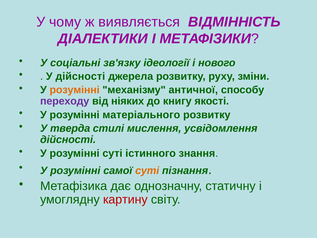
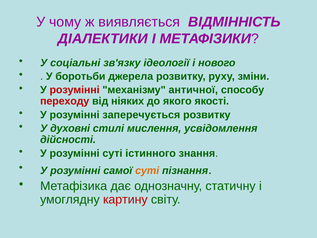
У дійсності: дійсності -> боротьби (80, 76)
розумінні colour: orange -> red (75, 90)
переходу colour: purple -> red (65, 101)
книгу: книгу -> якого (177, 101)
матеріального: матеріального -> заперечується (141, 115)
тверда: тверда -> духовні (70, 128)
